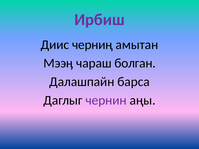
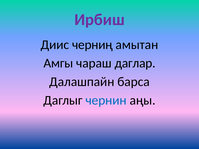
Мээӊ: Мээӊ -> Амгы (58, 63)
болган: болган -> даглар (135, 63)
чернин colour: purple -> blue (106, 100)
